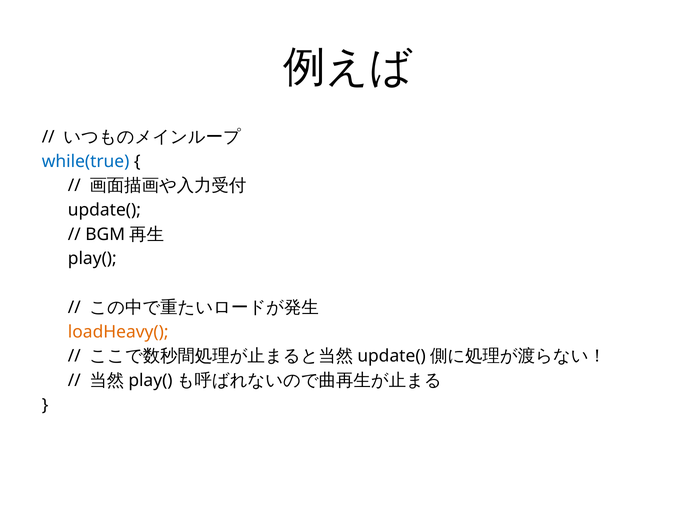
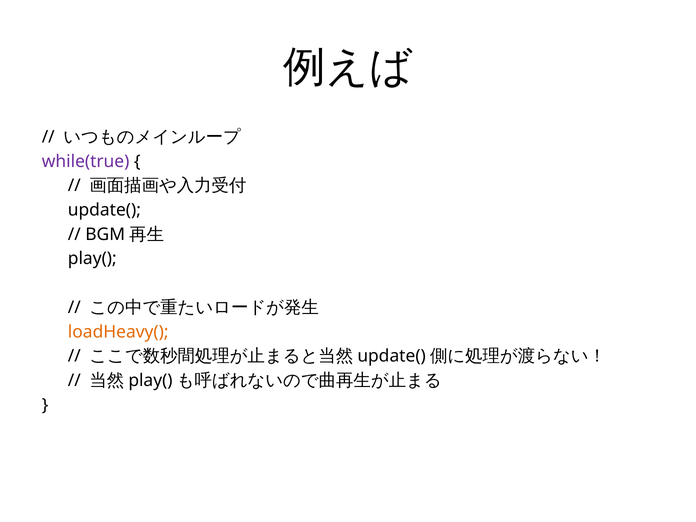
while(true colour: blue -> purple (86, 161)
